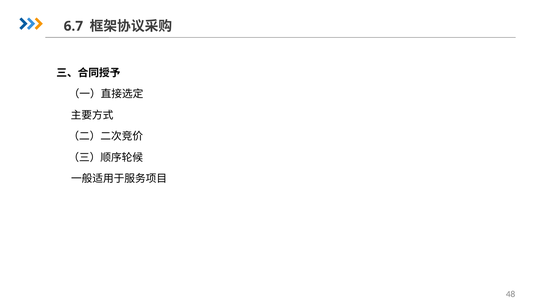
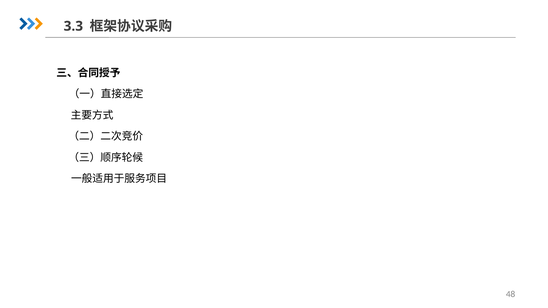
6.7: 6.7 -> 3.3 (73, 26)
